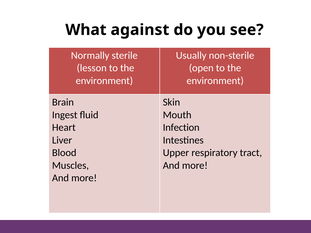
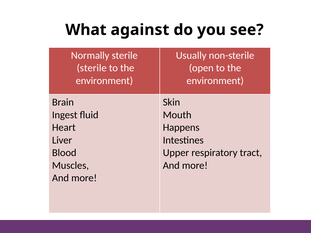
lesson: lesson -> sterile (92, 68)
Infection: Infection -> Happens (181, 128)
